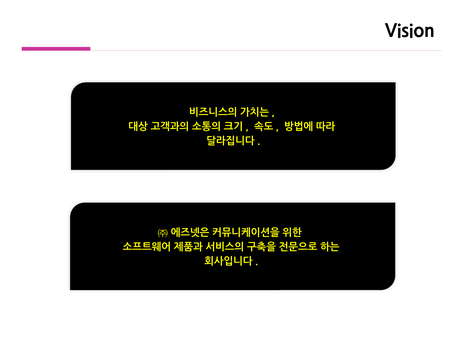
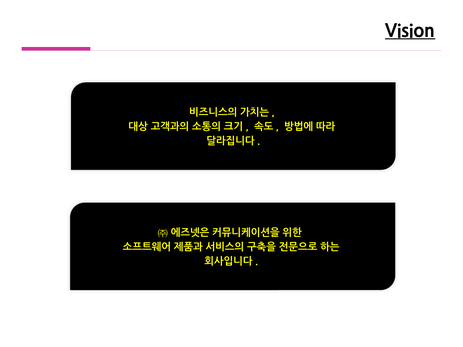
Vision underline: none -> present (410, 31)
